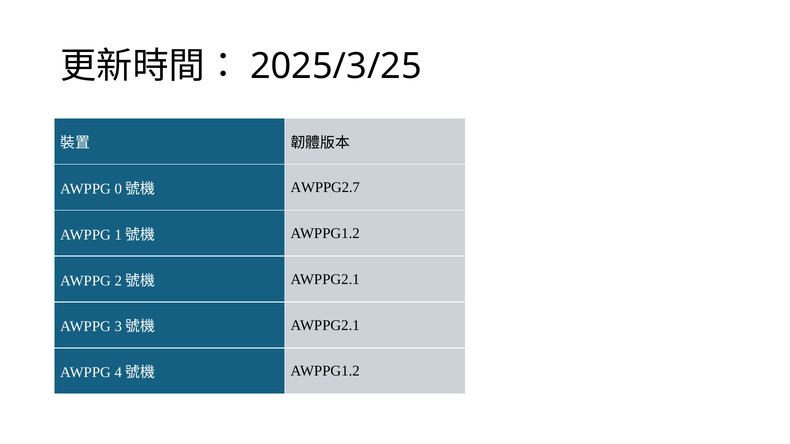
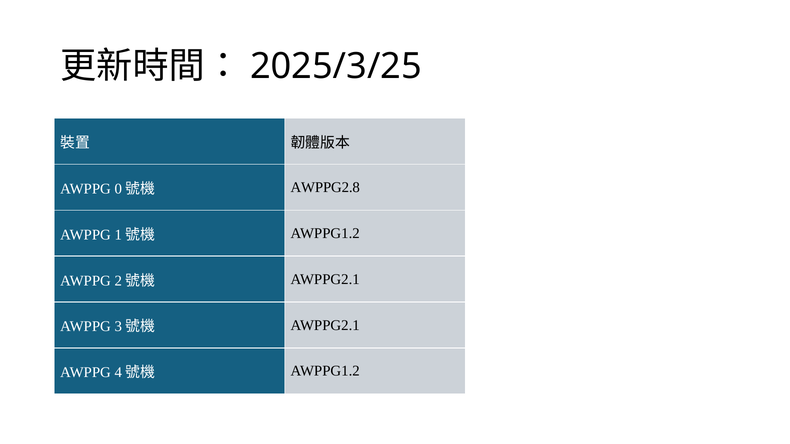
AWPPG2.7: AWPPG2.7 -> AWPPG2.8 (325, 187)
